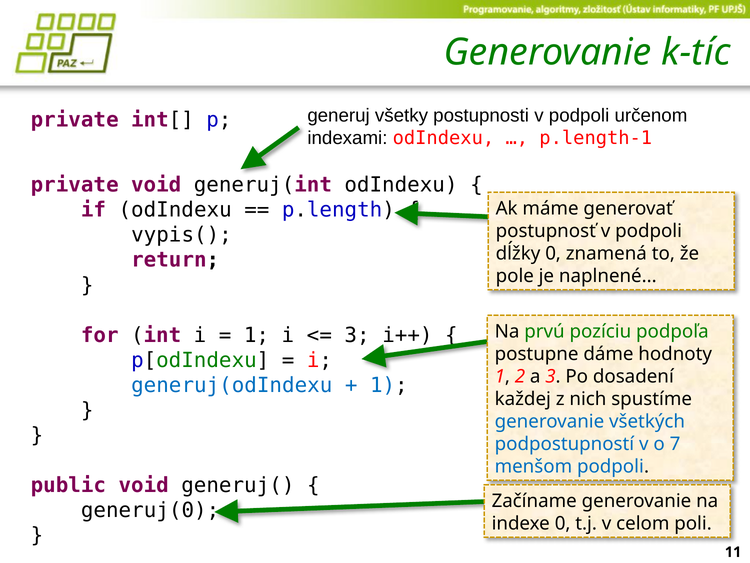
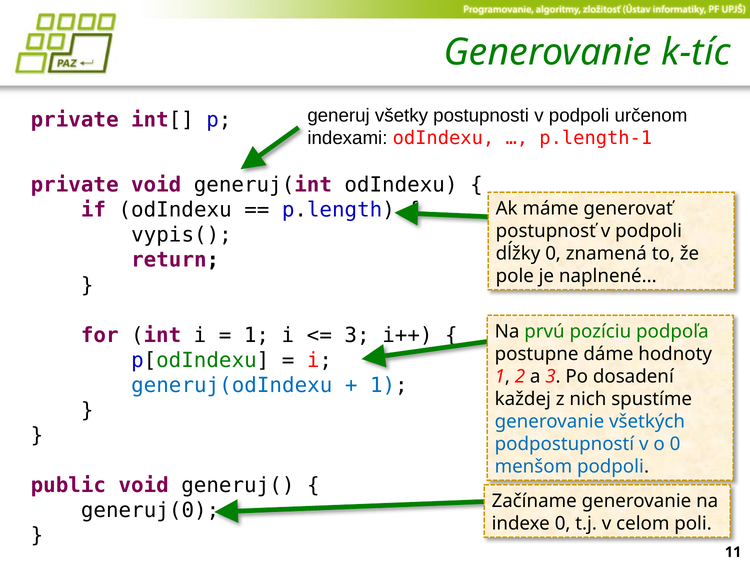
o 7: 7 -> 0 (675, 444)
